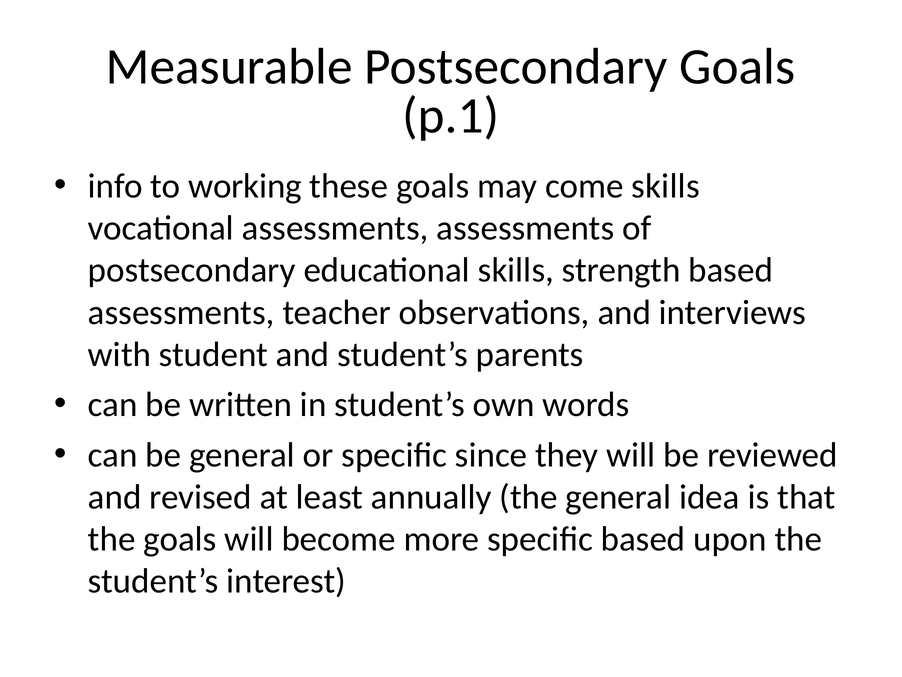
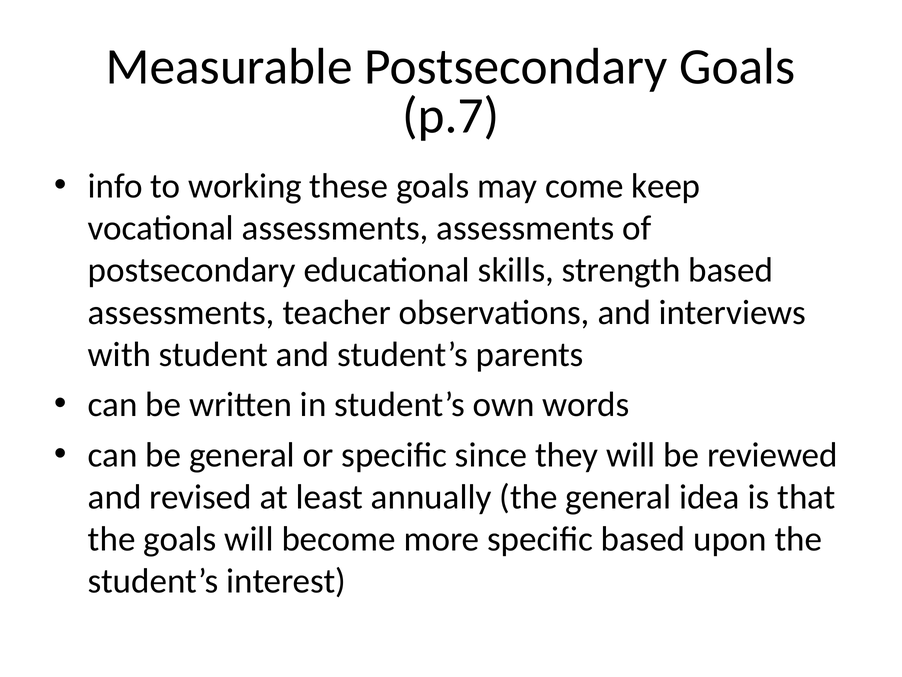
p.1: p.1 -> p.7 (451, 116)
come skills: skills -> keep (666, 186)
